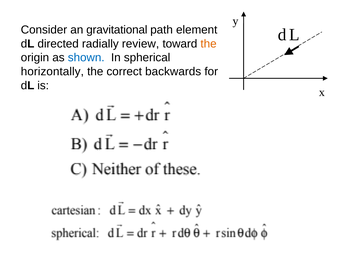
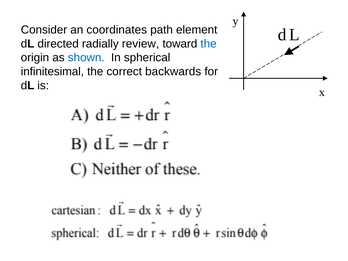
gravitational: gravitational -> coordinates (117, 30)
the colour: orange -> blue (209, 44)
horizontally: horizontally -> infinitesimal (52, 72)
